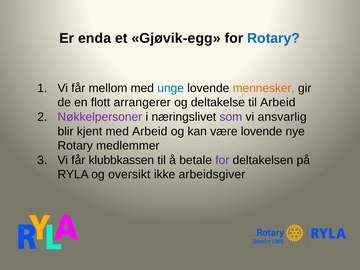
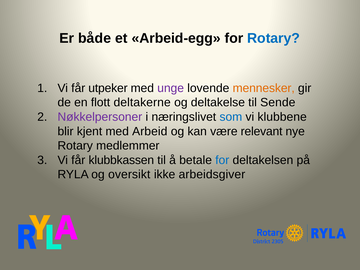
enda: enda -> både (95, 38)
Gjøvik-egg: Gjøvik-egg -> Arbeid-egg (176, 38)
mellom: mellom -> utpeker (108, 88)
unge colour: blue -> purple (171, 88)
arrangerer: arrangerer -> deltakerne (142, 103)
til Arbeid: Arbeid -> Sende (278, 103)
som colour: purple -> blue (231, 117)
ansvarlig: ansvarlig -> klubbene (282, 117)
være lovende: lovende -> relevant (262, 131)
for colour: purple -> blue (222, 160)
